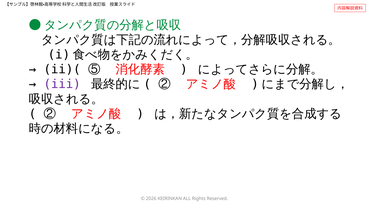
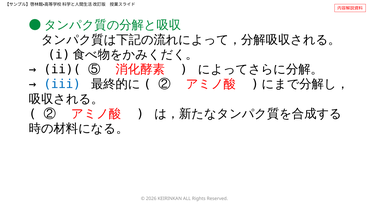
iii colour: purple -> blue (62, 84)
